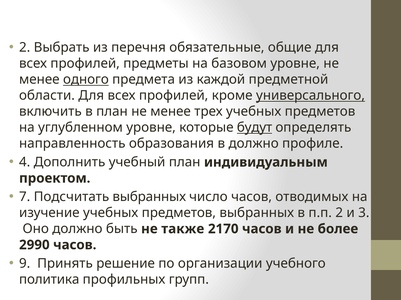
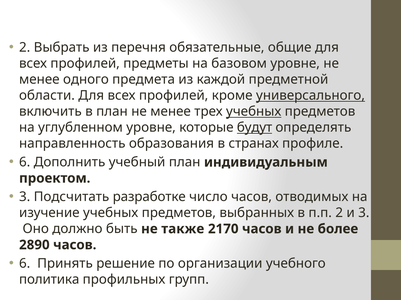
одного underline: present -> none (86, 80)
учебных underline: none -> present (254, 112)
в должно: должно -> странах (254, 144)
4: 4 -> 6 (25, 163)
7: 7 -> 3 (25, 197)
Подсчитать выбранных: выбранных -> разработке (149, 197)
2990: 2990 -> 2890 (34, 245)
9: 9 -> 6 (25, 264)
